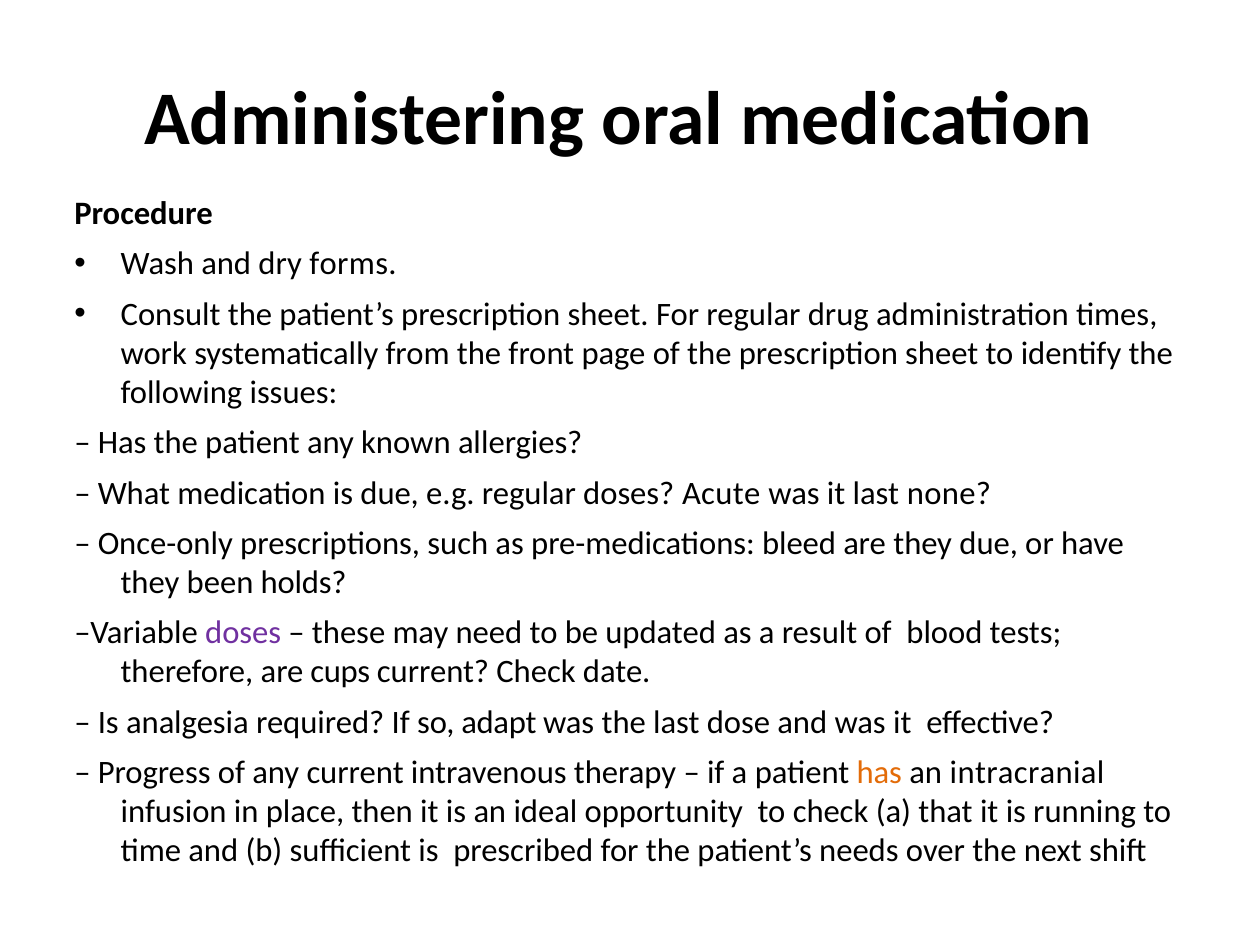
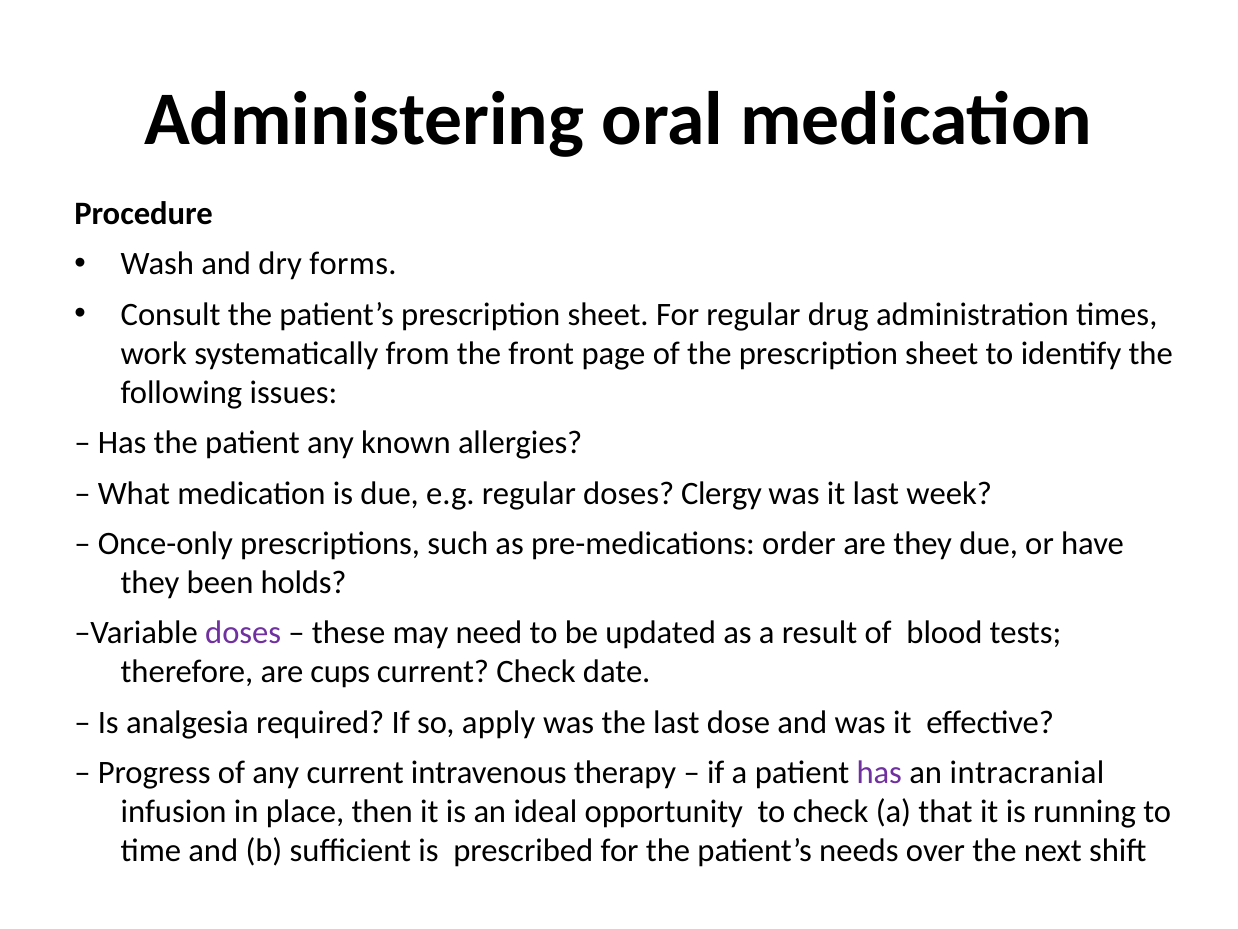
Acute: Acute -> Clergy (721, 493)
none: none -> week (949, 493)
bleed: bleed -> order (799, 543)
adapt: adapt -> apply (499, 722)
has colour: orange -> purple (879, 772)
